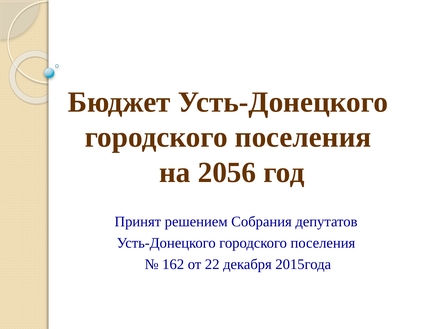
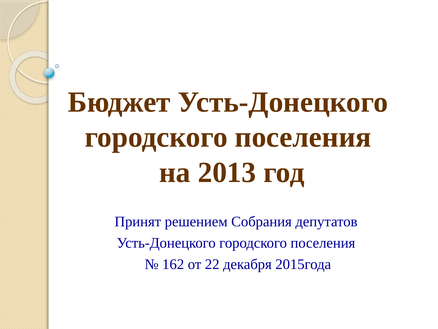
2056: 2056 -> 2013 (227, 172)
